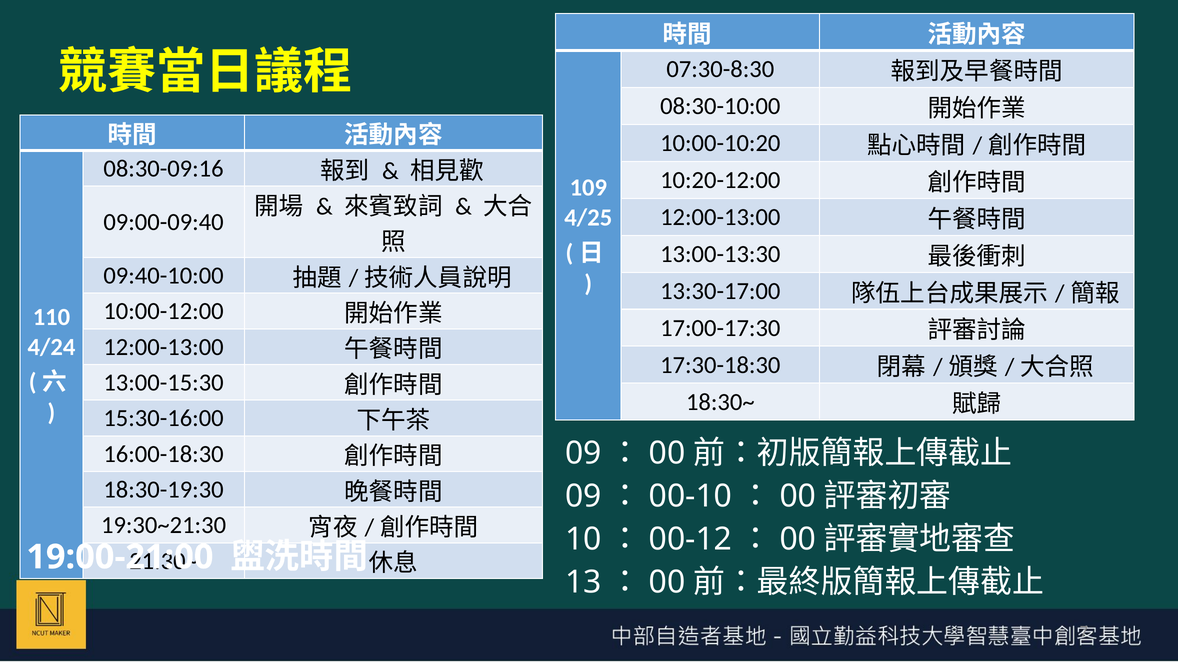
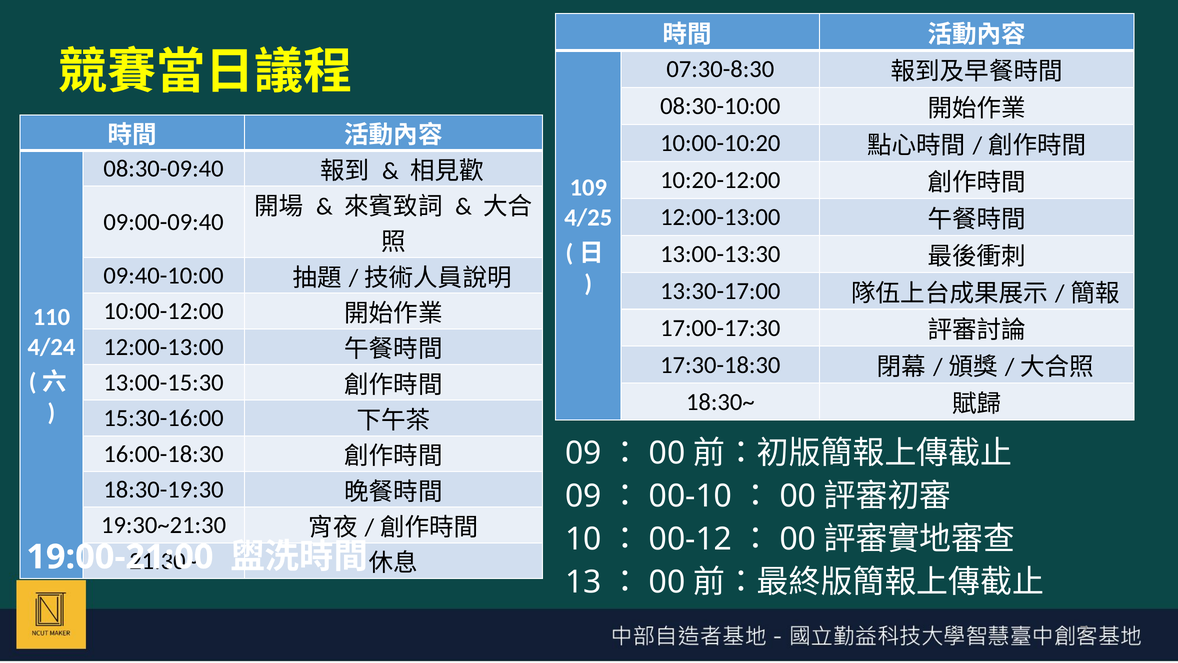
08:30-09:16: 08:30-09:16 -> 08:30-09:40 (164, 169)
